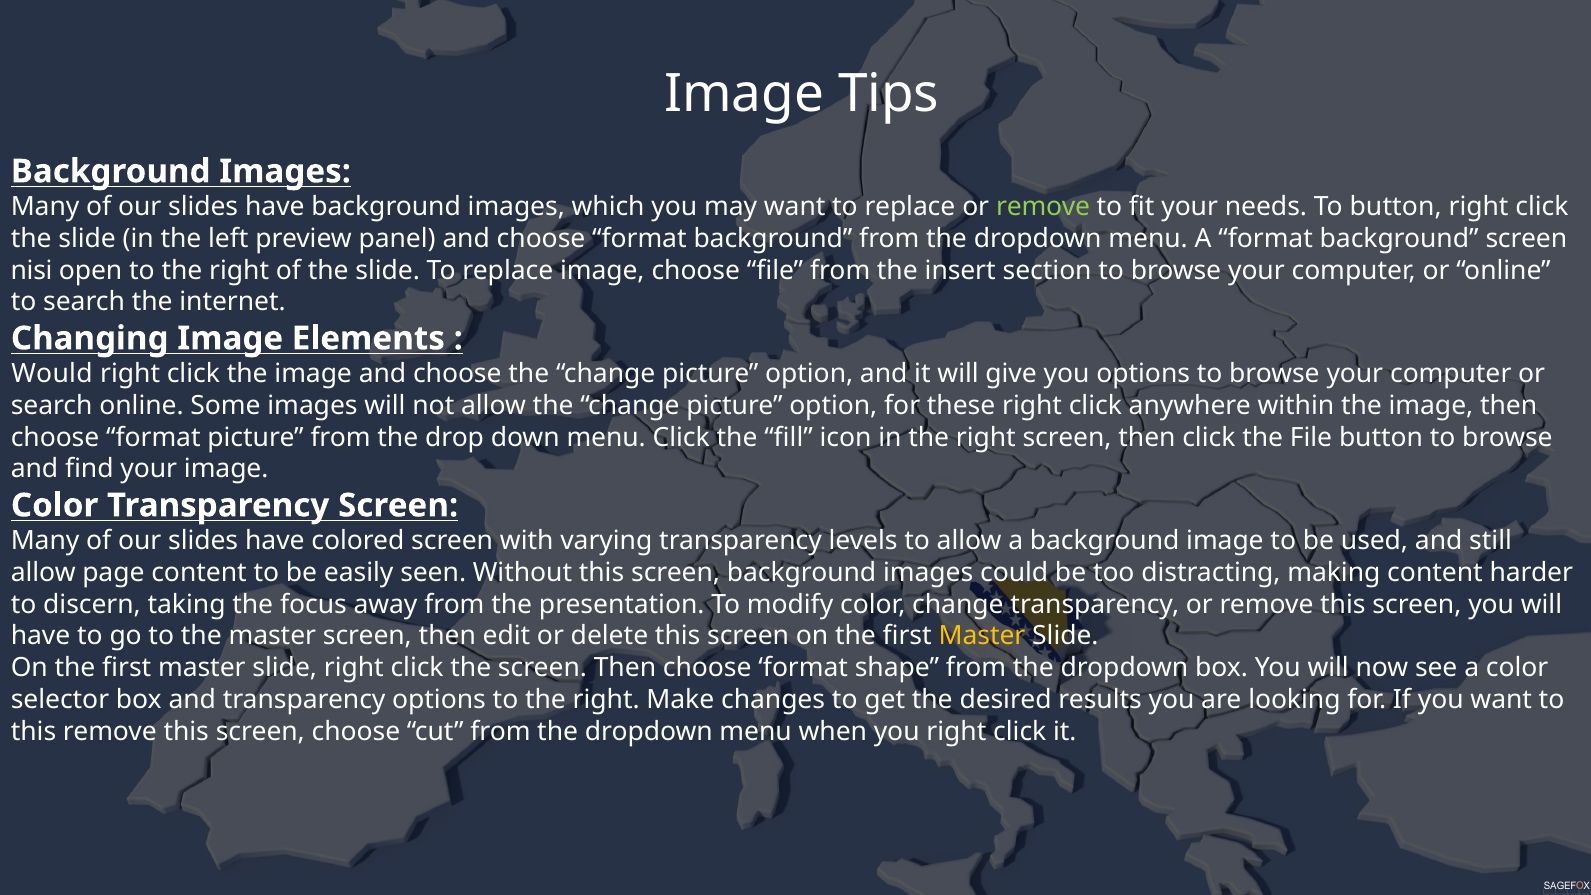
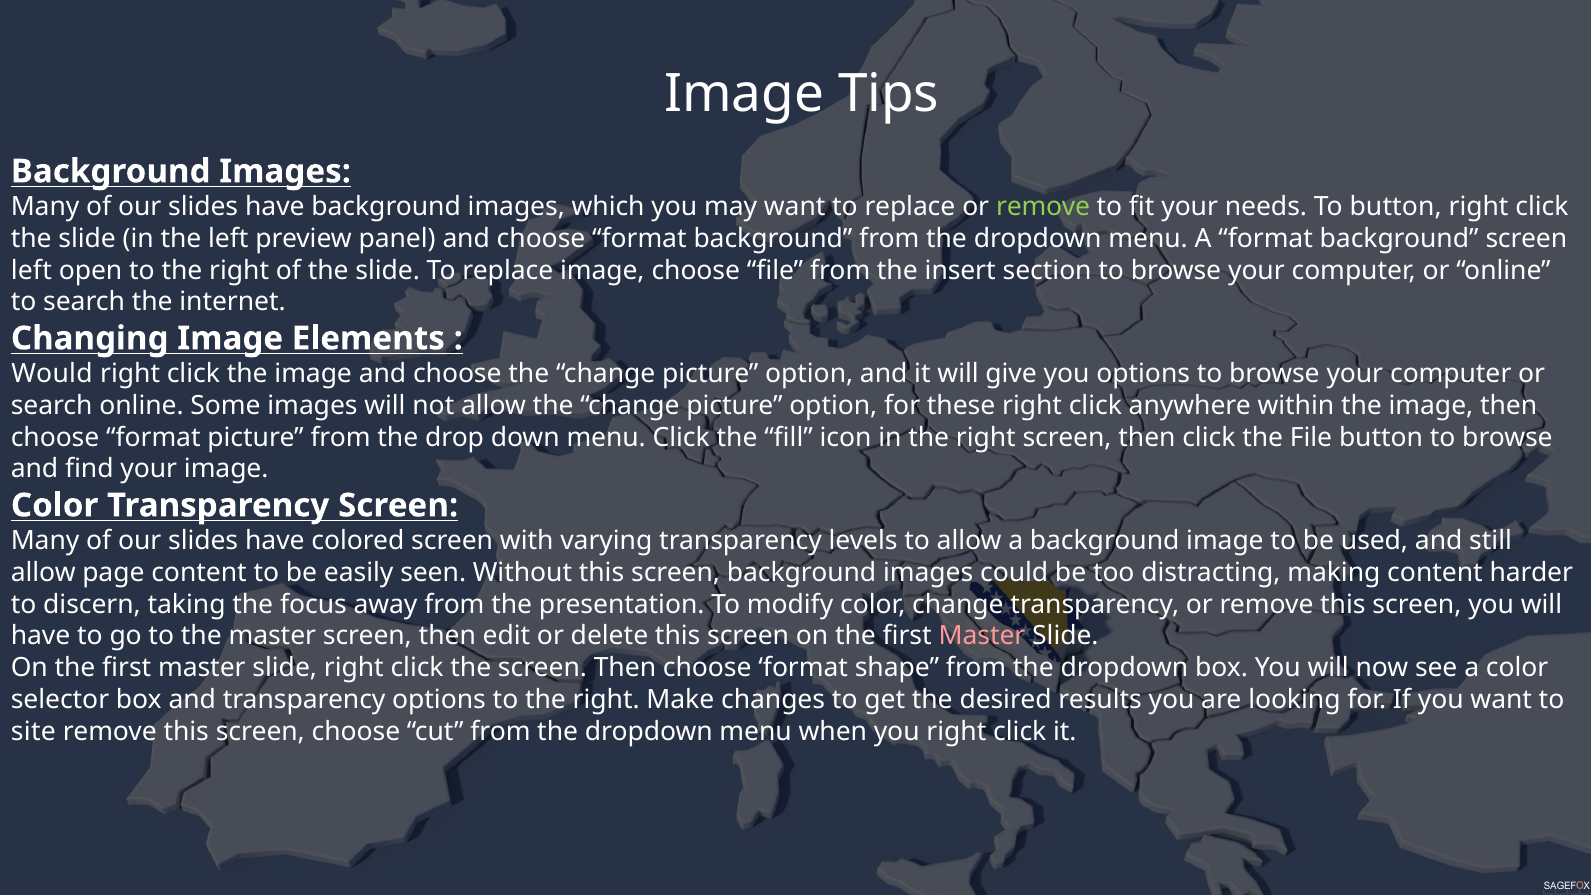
nisi: nisi -> left (31, 270)
Master colour: yellow -> pink (982, 636)
this: this -> site (33, 732)
